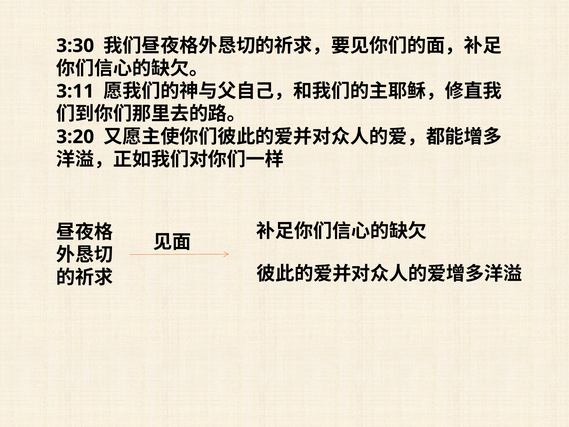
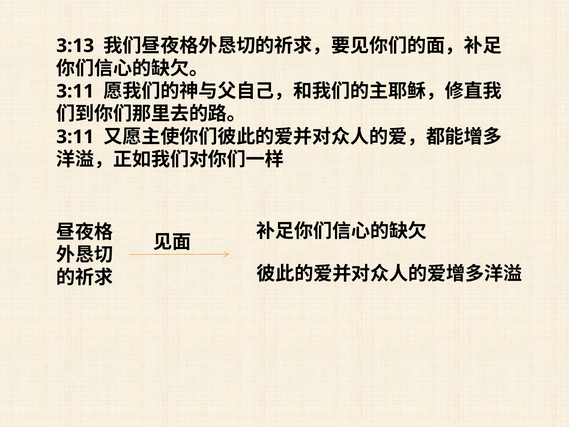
3:30: 3:30 -> 3:13 (75, 46)
3:20: 3:20 -> 3:11 (75, 137)
